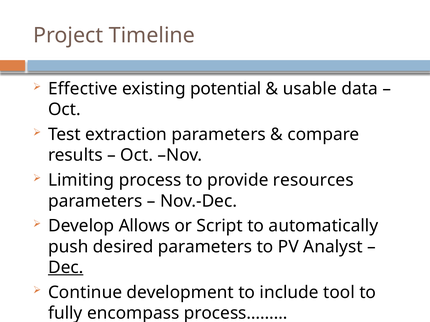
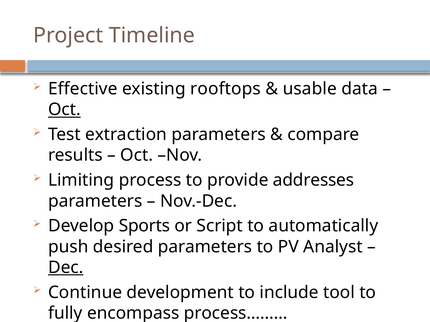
potential: potential -> rooftops (226, 89)
Oct underline: none -> present (64, 110)
resources: resources -> addresses (314, 180)
Allows: Allows -> Sports (144, 226)
